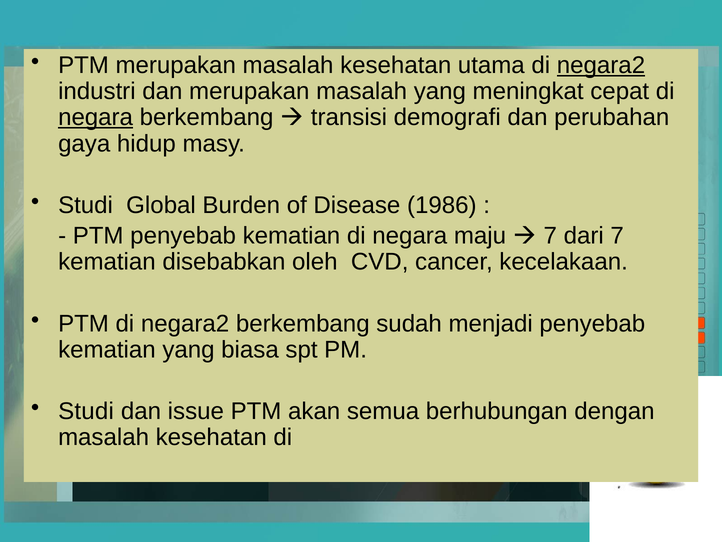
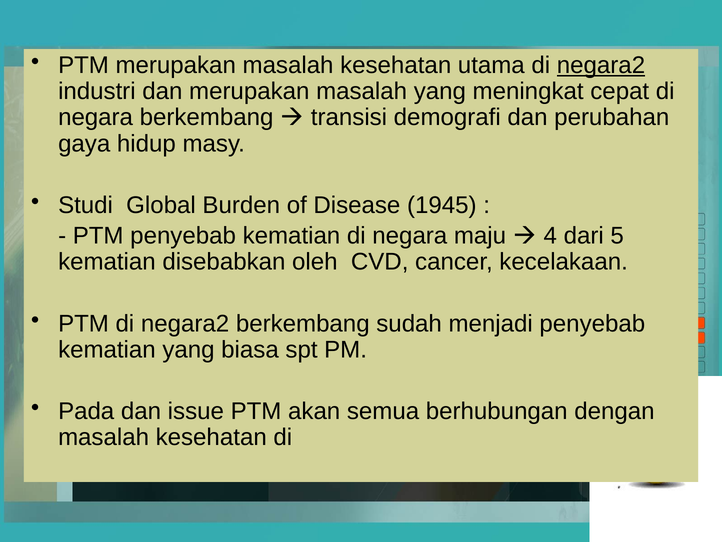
negara underline: present -> none (96, 117)
1986: 1986 -> 1945 (442, 205)
7: 7 -> 4 (550, 236)
dari 7: 7 -> 5 (617, 236)
Studi: Studi -> Pada (86, 411)
